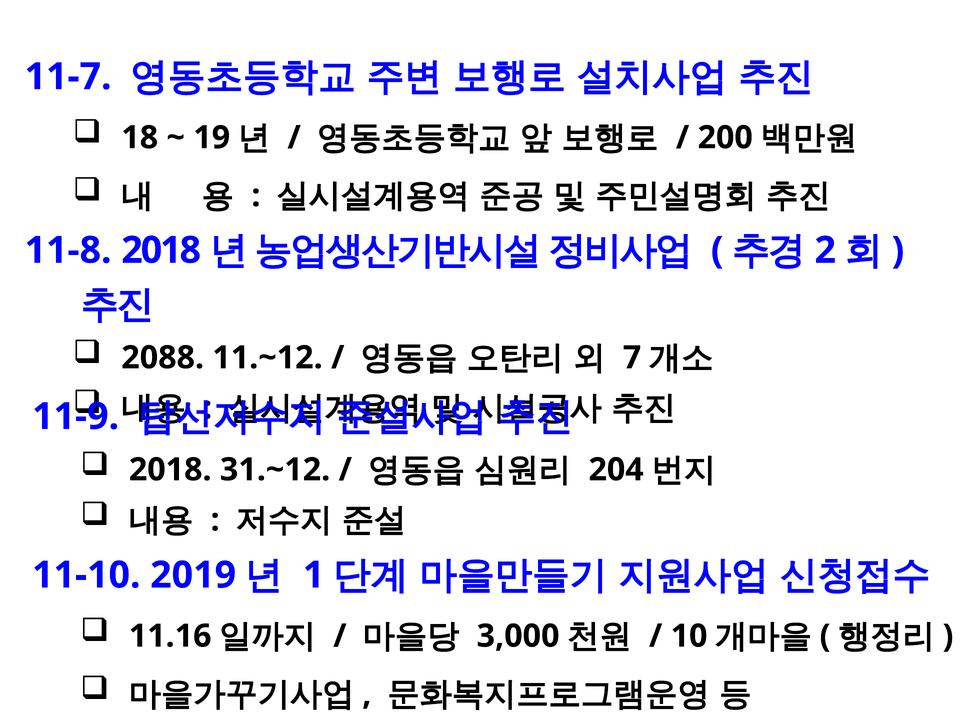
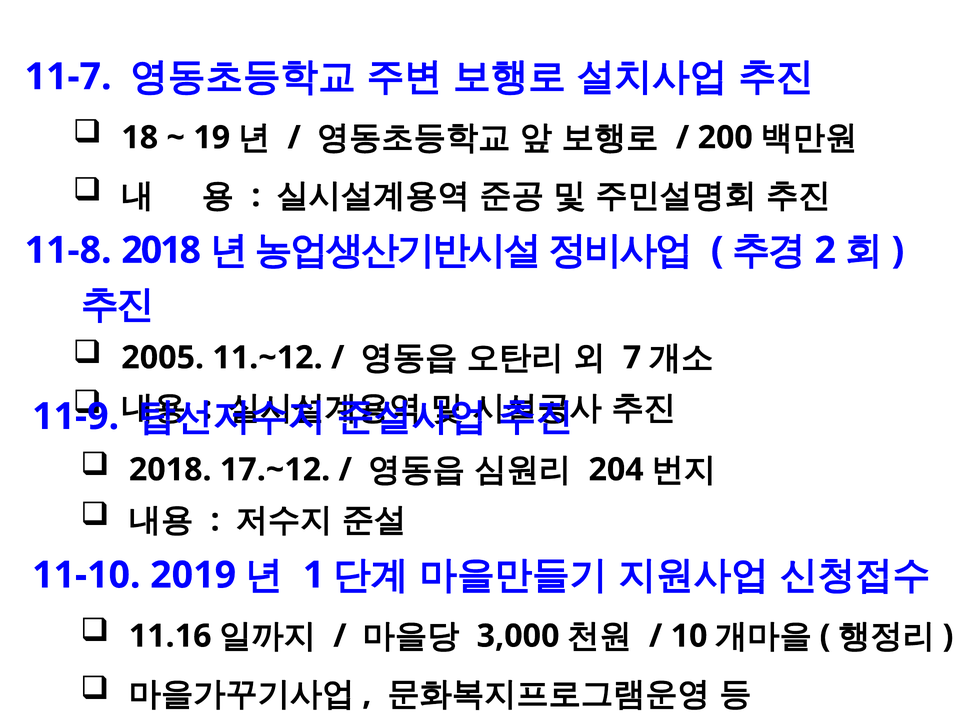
2088: 2088 -> 2005 (163, 358)
31.~12: 31.~12 -> 17.~12 (275, 470)
